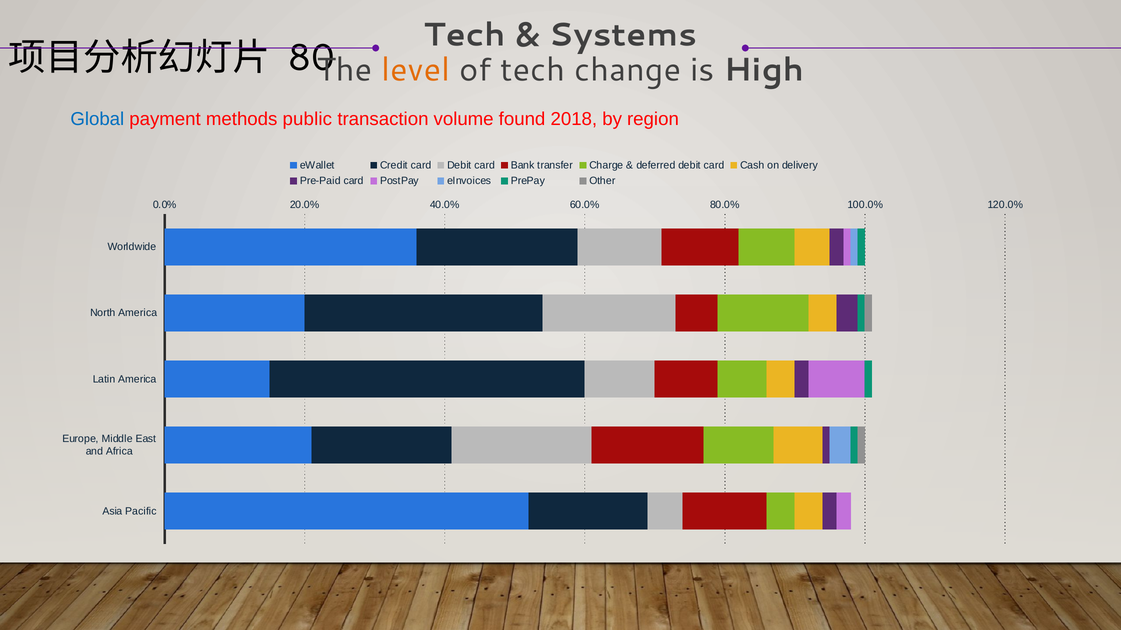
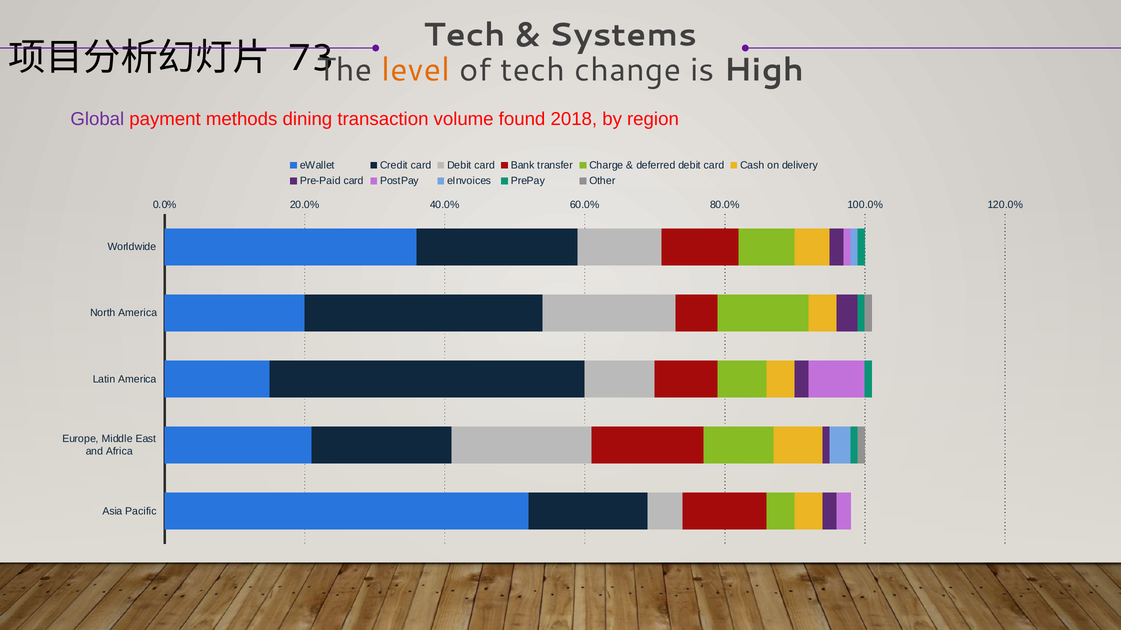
80: 80 -> 73 (311, 58)
Global colour: blue -> purple (97, 119)
public: public -> dining (307, 119)
